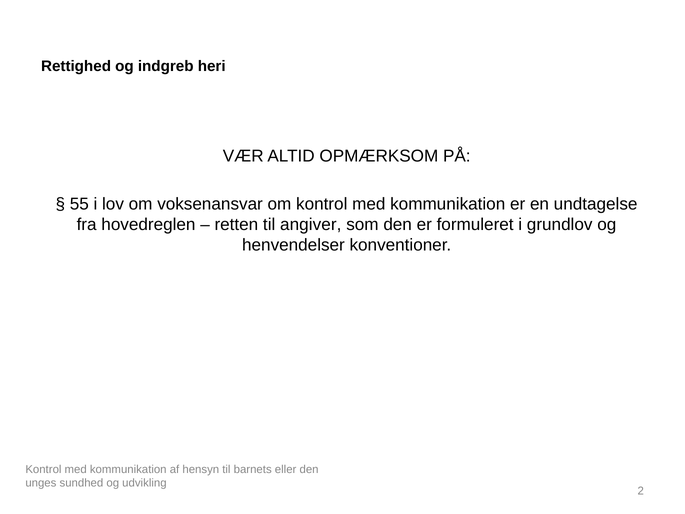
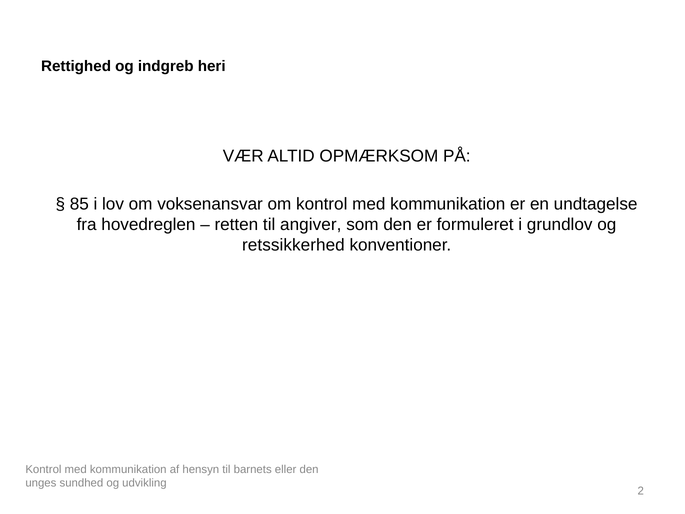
55: 55 -> 85 (79, 204)
henvendelser: henvendelser -> retssikkerhed (293, 245)
